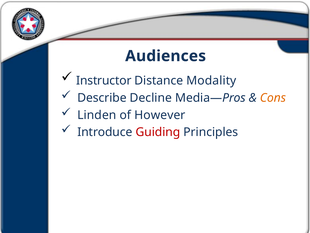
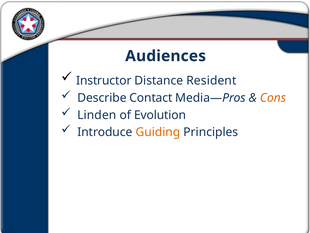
Modality: Modality -> Resident (211, 80)
Decline: Decline -> Contact (151, 98)
However: However -> Evolution (160, 115)
Guiding colour: red -> orange (158, 132)
